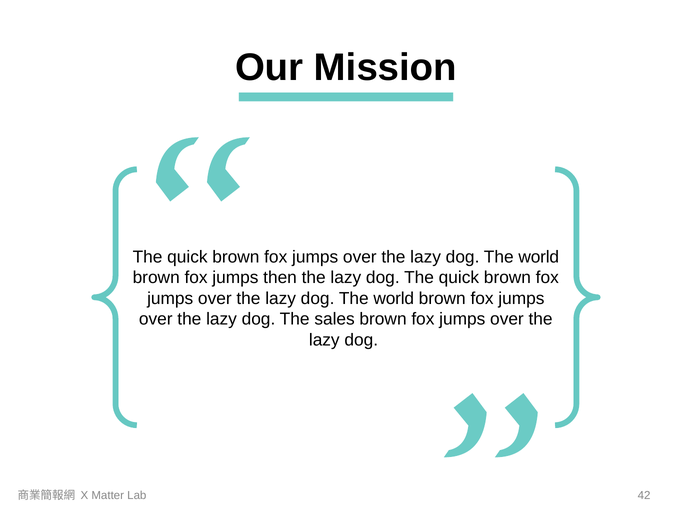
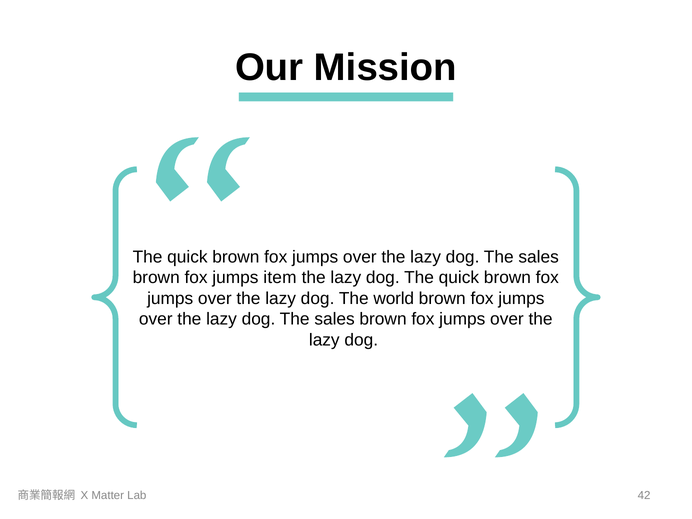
world: world -> sales (539, 257)
then: then -> item (280, 278)
